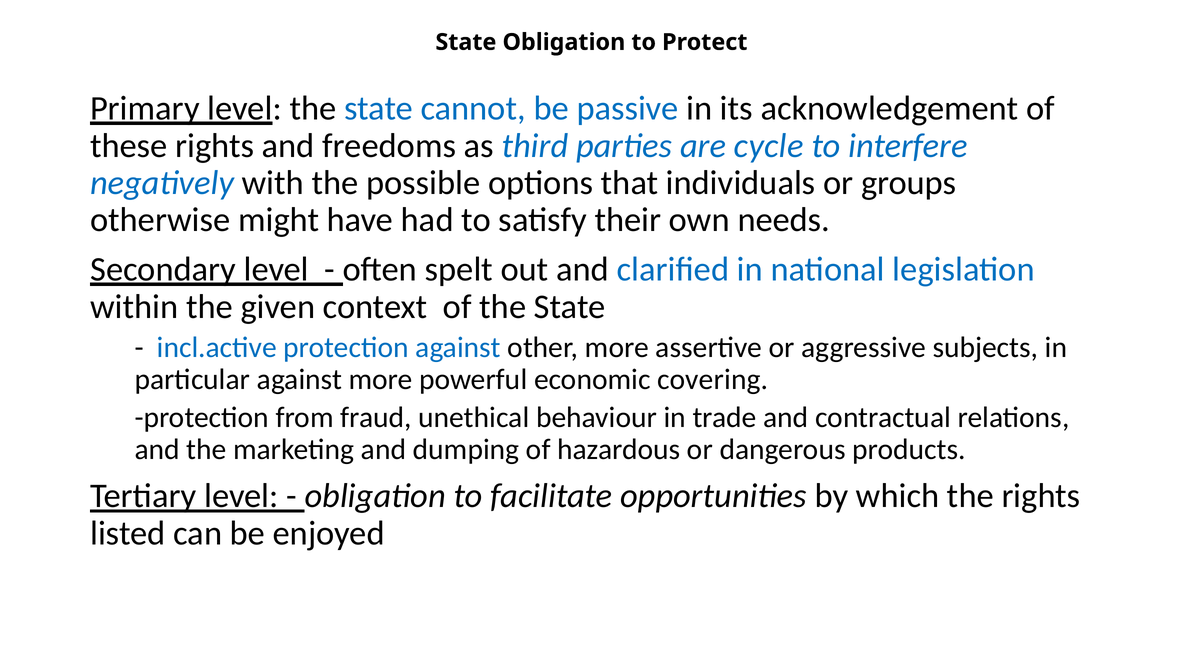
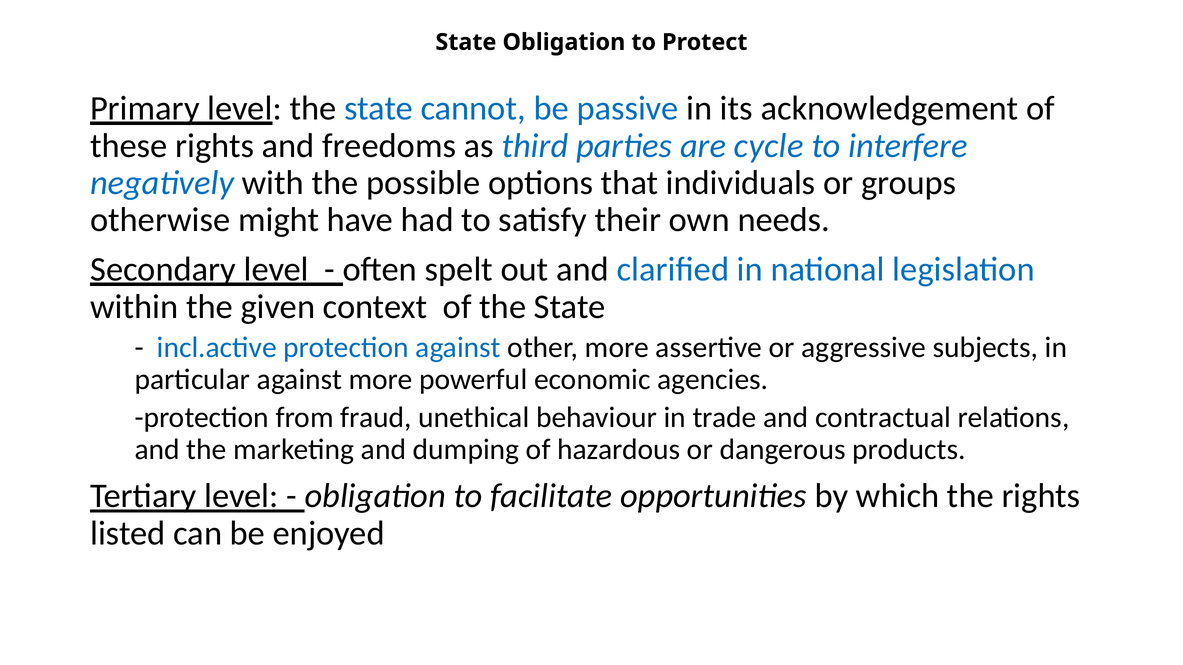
covering: covering -> agencies (713, 380)
